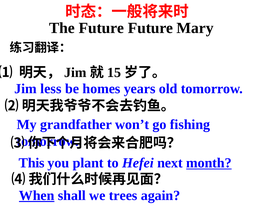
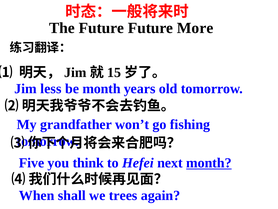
Mary: Mary -> More (195, 28)
be homes: homes -> month (102, 88)
This: This -> Five (32, 163)
plant: plant -> think (88, 163)
When underline: present -> none (37, 195)
